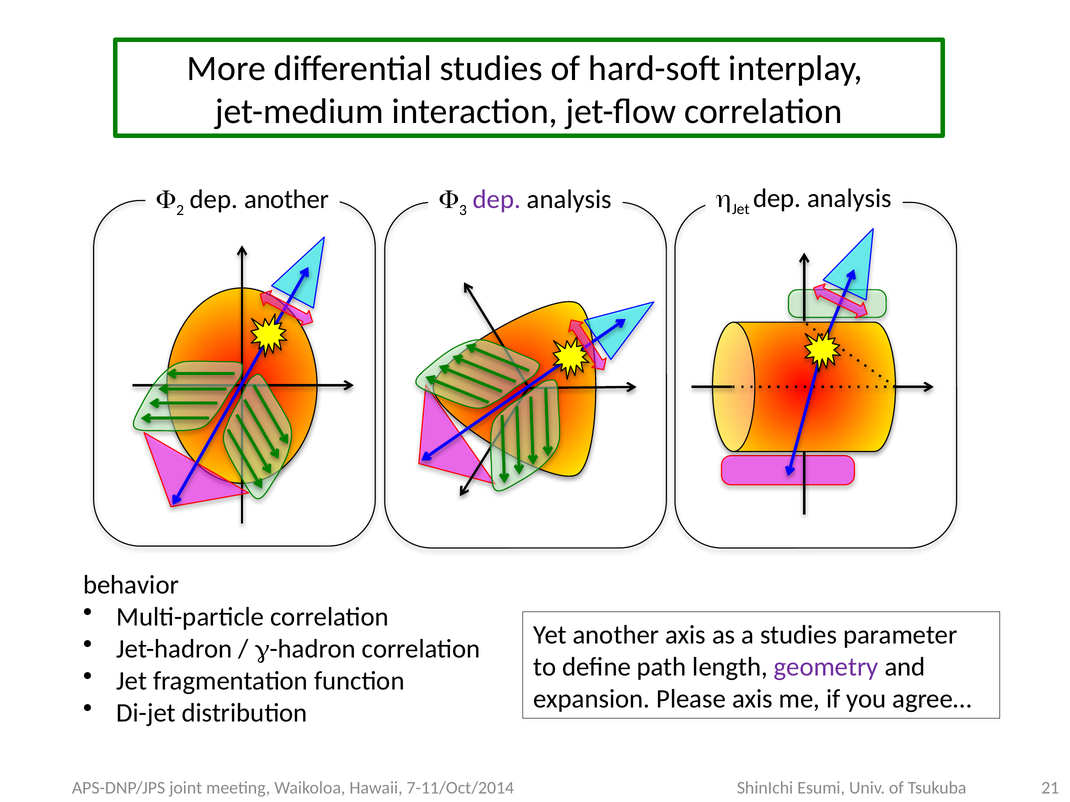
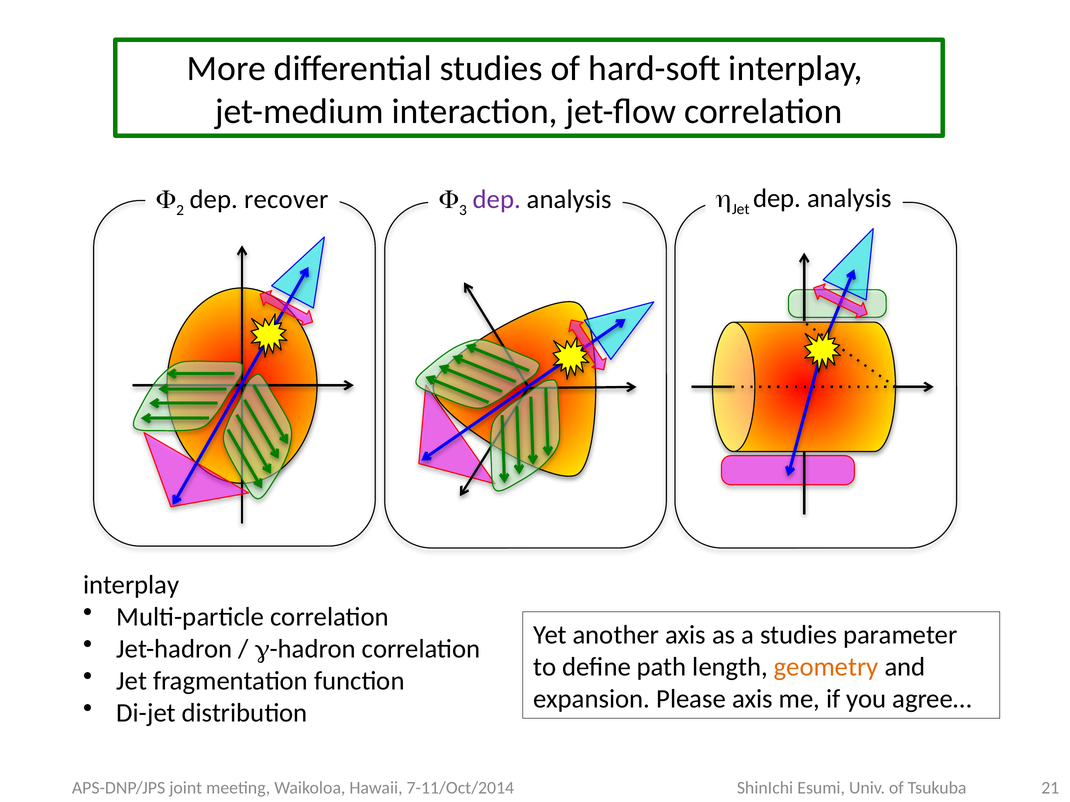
dep another: another -> recover (286, 200)
behavior: behavior -> interplay (131, 585)
geometry colour: purple -> orange (826, 667)
